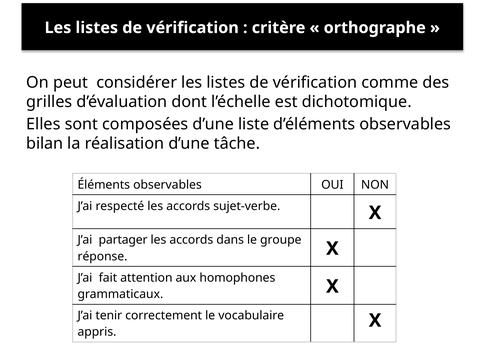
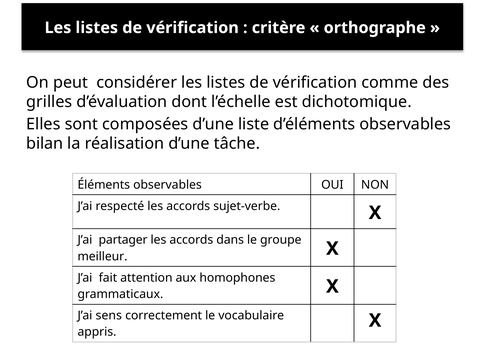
réponse: réponse -> meilleur (102, 257)
tenir: tenir -> sens (109, 316)
